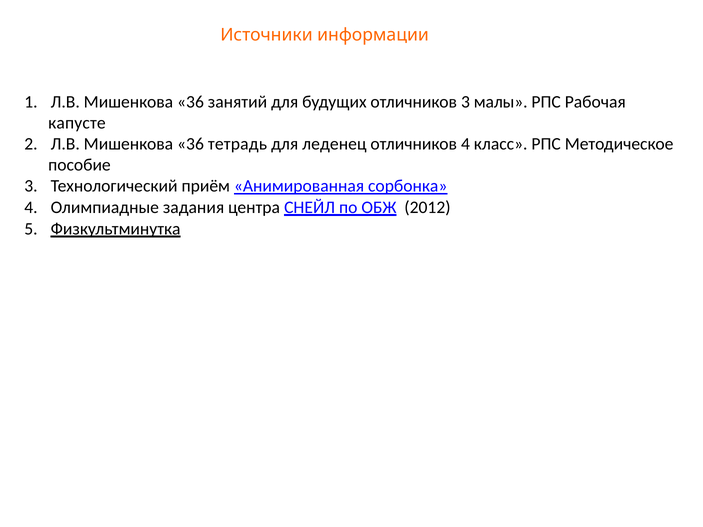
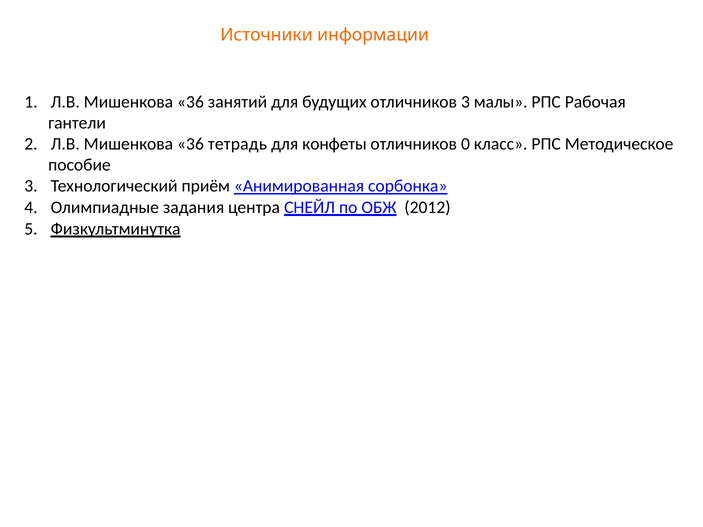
капусте: капусте -> гантели (77, 123)
леденец: леденец -> конфеты (334, 144)
отличников 4: 4 -> 0 (465, 144)
